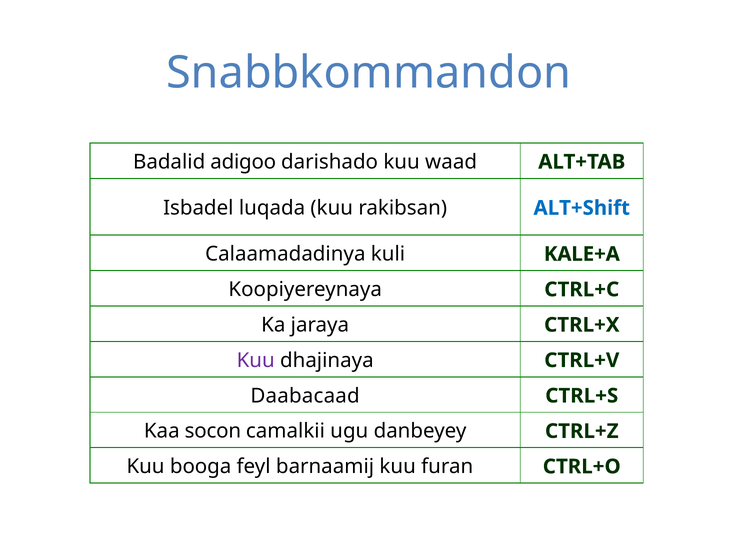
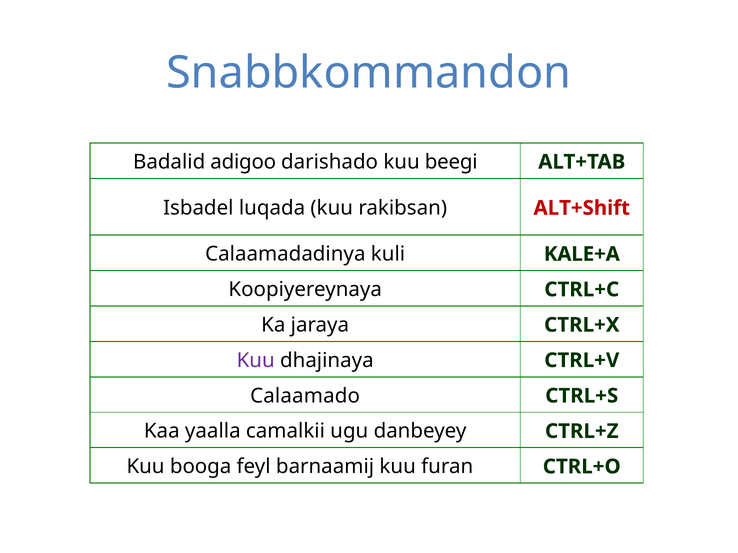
waad: waad -> beegi (451, 162)
ALT+Shift colour: blue -> red (582, 208)
Daabacaad: Daabacaad -> Calaamado (305, 396)
socon: socon -> yaalla (213, 432)
